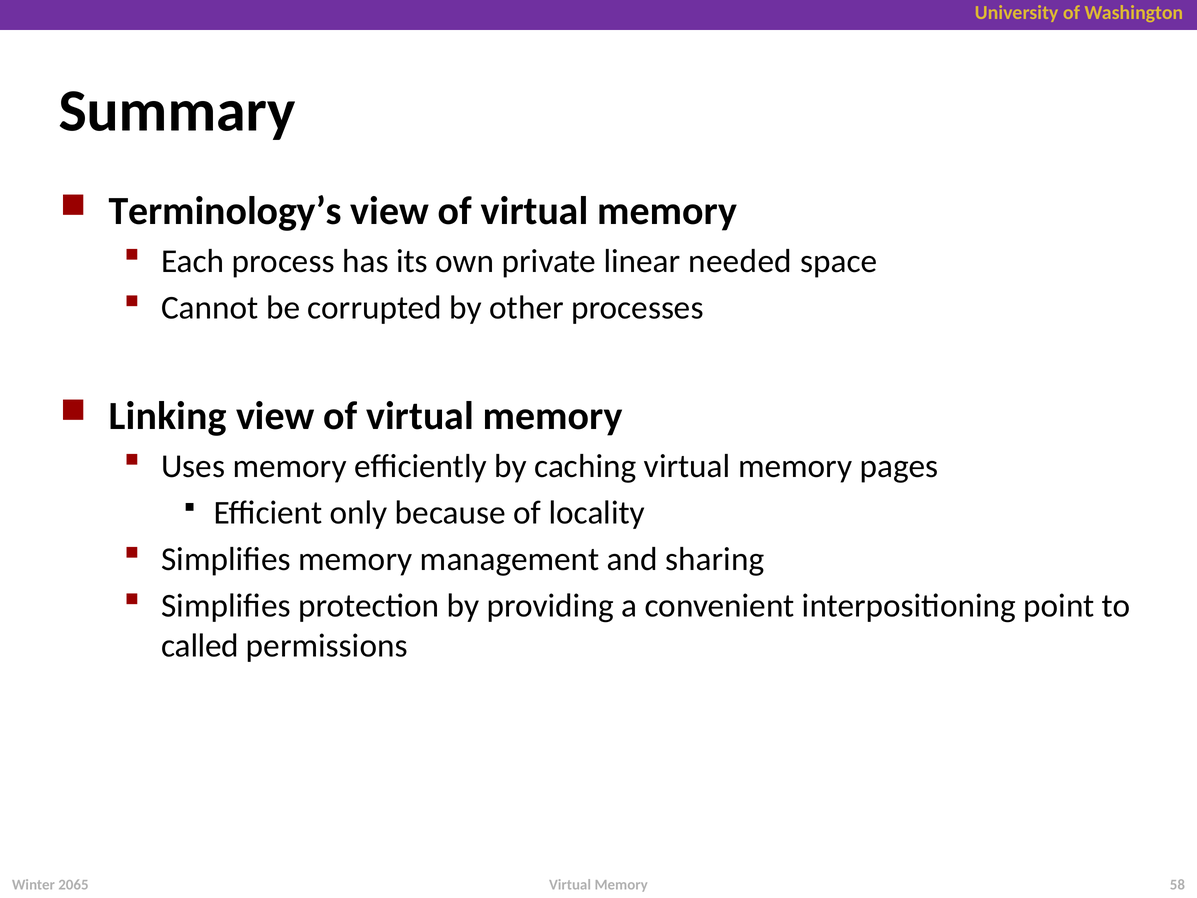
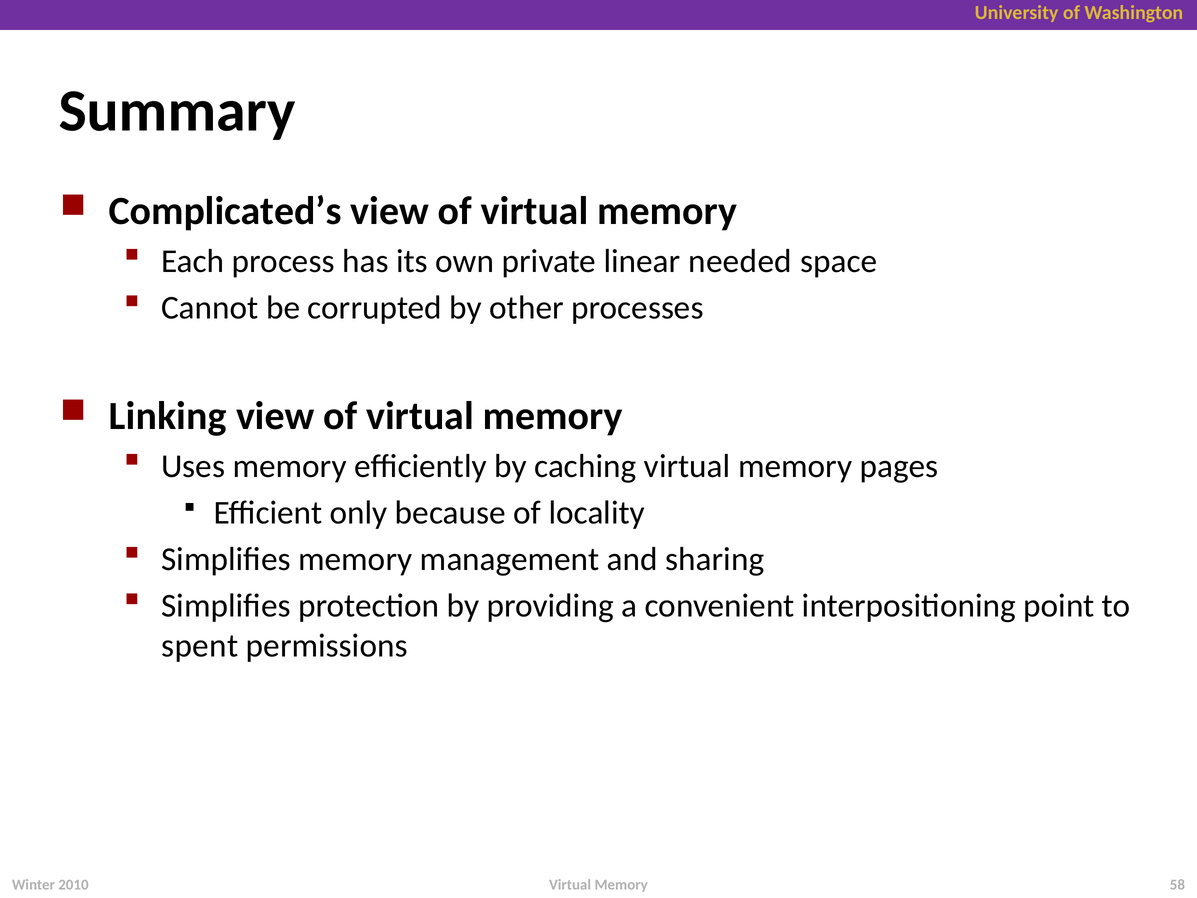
Terminology’s: Terminology’s -> Complicated’s (225, 211)
called: called -> spent (200, 646)
2065: 2065 -> 2010 (73, 885)
